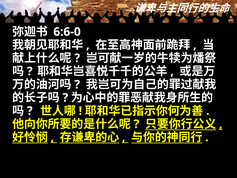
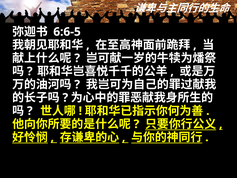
6:6-0: 6:6-0 -> 6:6-5 (67, 32)
